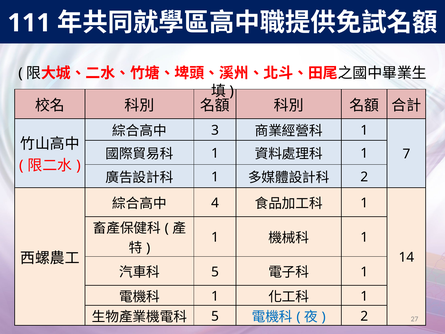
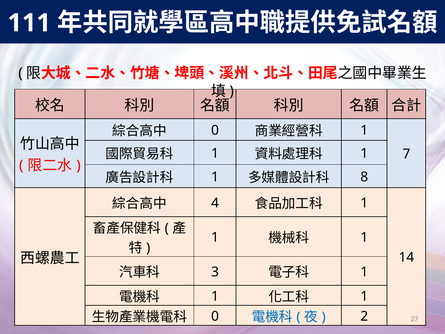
3: 3 -> 0 (215, 130)
2: 2 -> 8 (364, 177)
5: 5 -> 3 (215, 272)
5: 5 -> 0 (215, 316)
